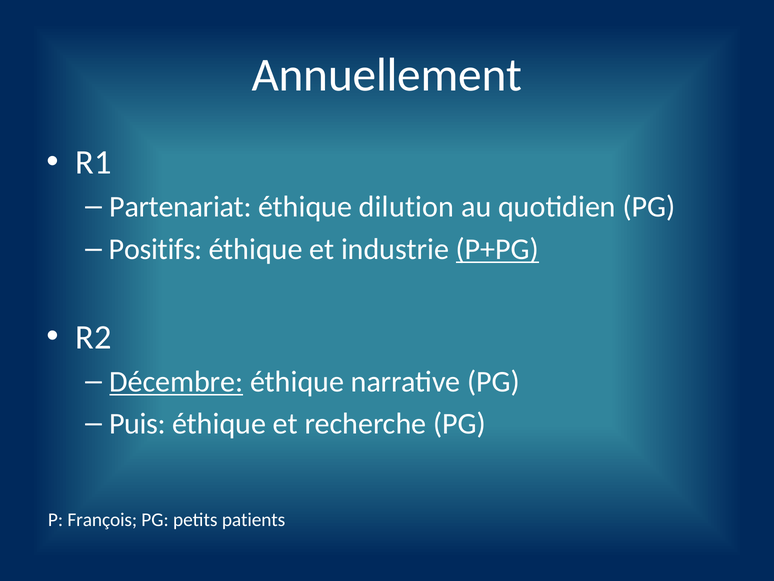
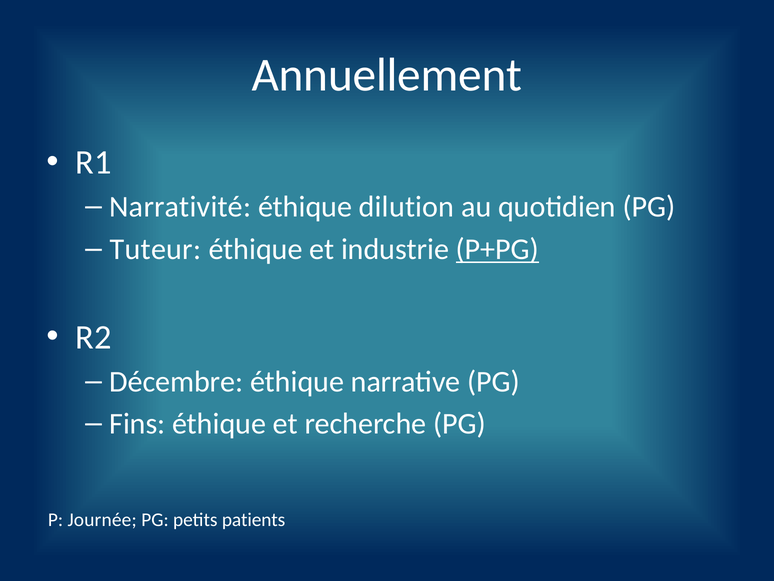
Partenariat: Partenariat -> Narrativité (180, 207)
Positifs: Positifs -> Tuteur (155, 249)
Décembre underline: present -> none (176, 382)
Puis: Puis -> Fins (137, 424)
François: François -> Journée (102, 520)
